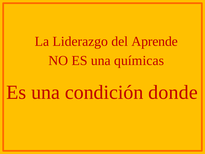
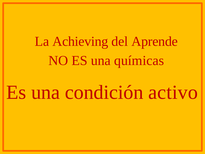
Liderazgo: Liderazgo -> Achieving (80, 41)
donde: donde -> activo (173, 92)
